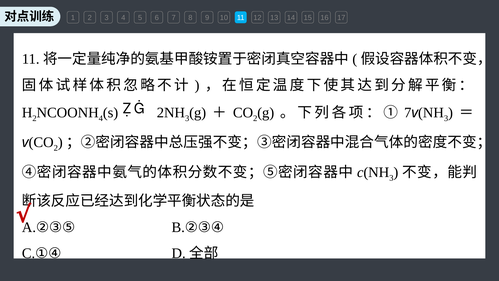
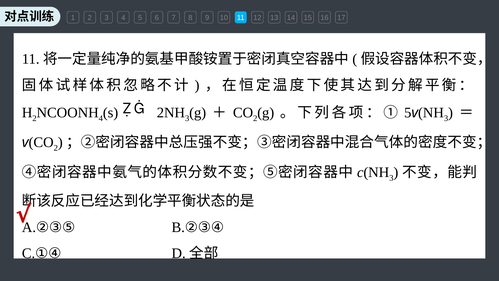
7: 7 -> 5 (408, 113)
